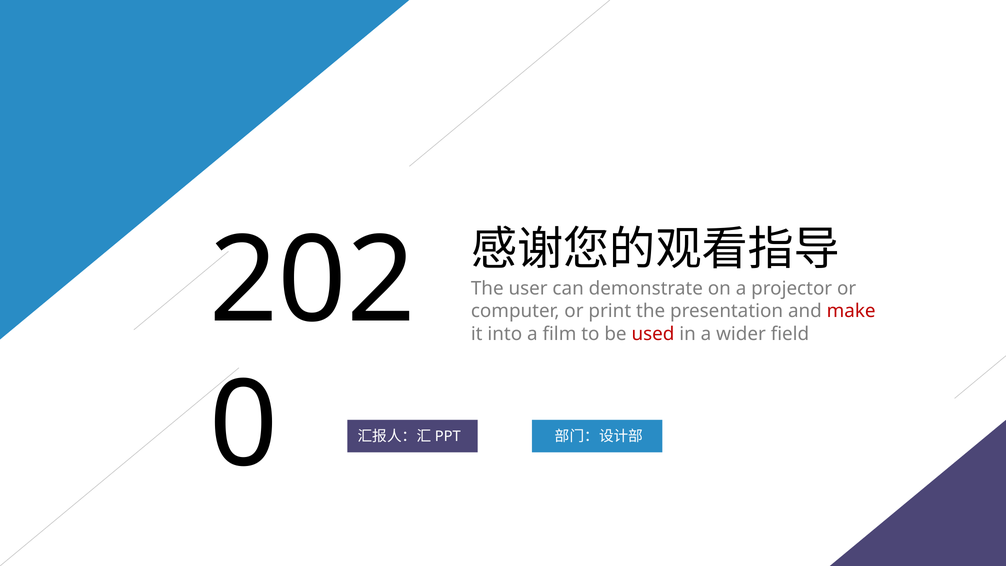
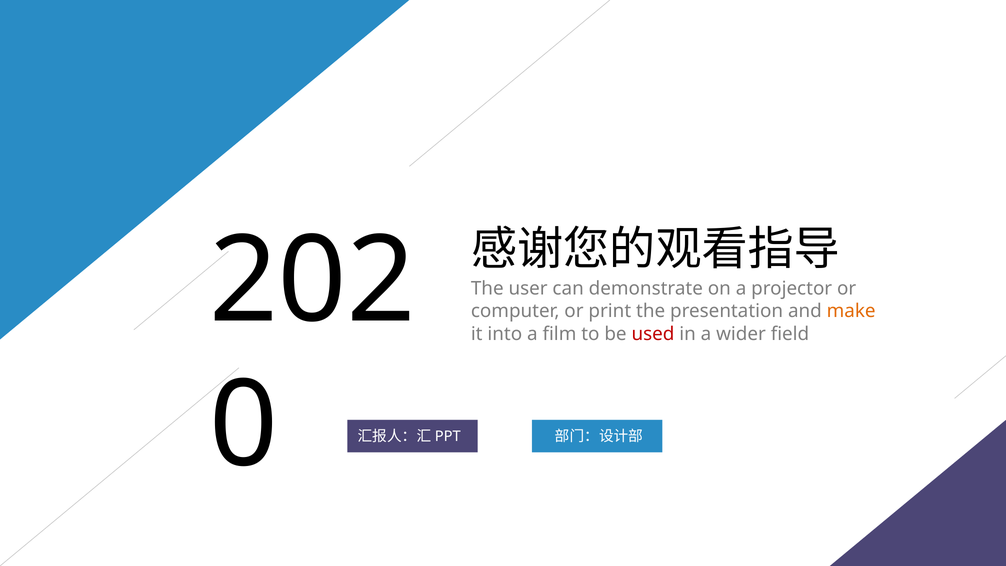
make colour: red -> orange (851, 311)
